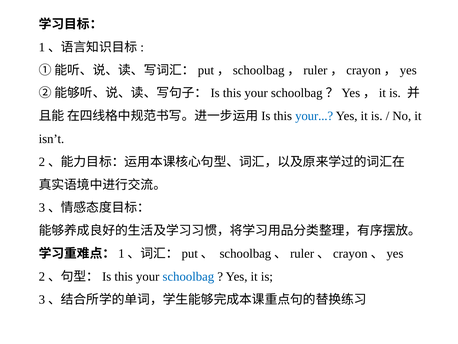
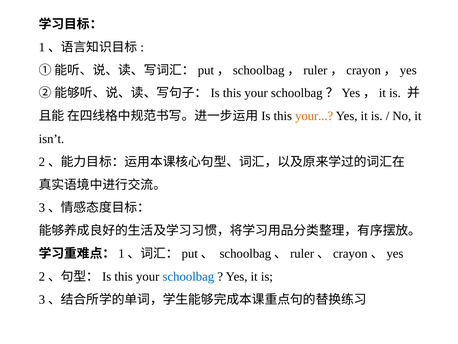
your colour: blue -> orange (314, 116)
